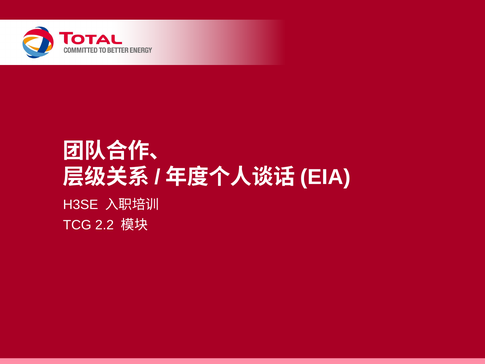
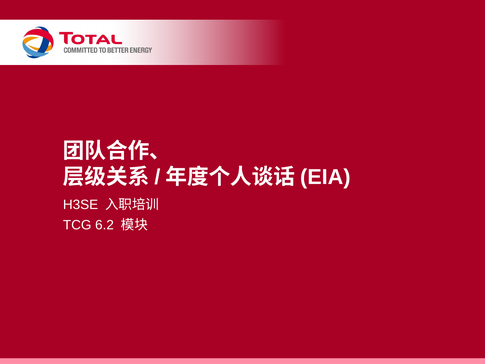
2.2: 2.2 -> 6.2 (105, 225)
